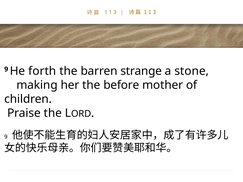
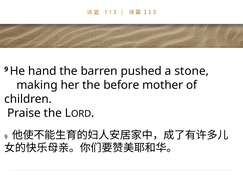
forth: forth -> hand (42, 71)
strange: strange -> pushed (141, 71)
